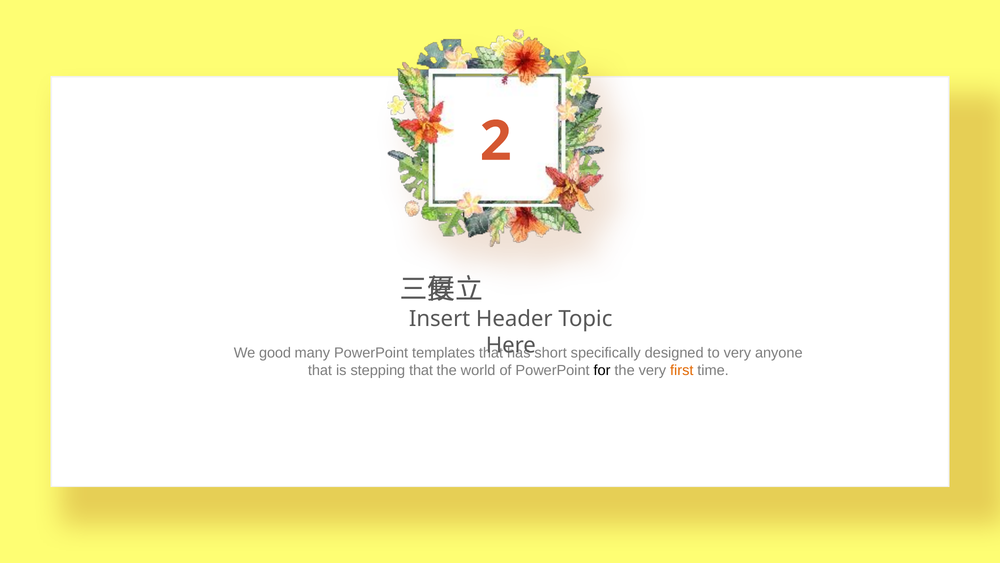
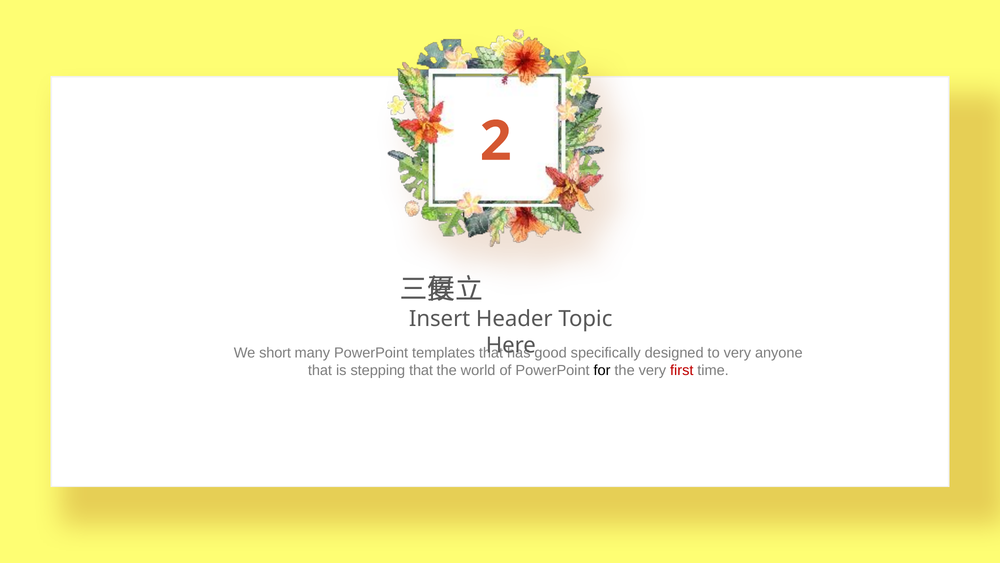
good: good -> short (275, 353)
short: short -> good (551, 353)
first colour: orange -> red (682, 370)
